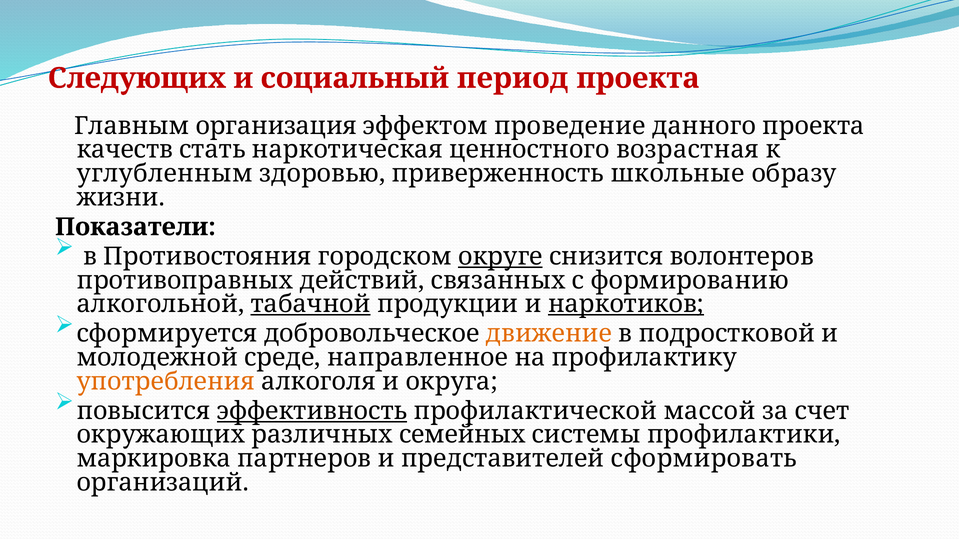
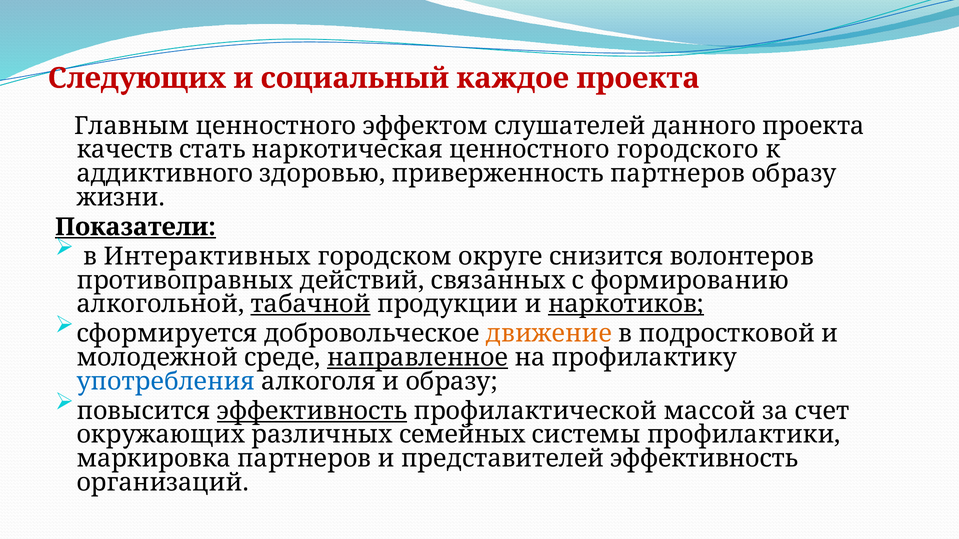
период: период -> каждое (513, 78)
Главным организация: организация -> ценностного (276, 126)
проведение: проведение -> слушателей (570, 126)
возрастная: возрастная -> городского (688, 150)
углубленным: углубленным -> аддиктивного (165, 174)
приверженность школьные: школьные -> партнеров (678, 174)
Показатели underline: none -> present (135, 227)
Противостояния: Противостояния -> Интерактивных (207, 257)
округе underline: present -> none (500, 257)
направленное underline: none -> present (418, 358)
употребления colour: orange -> blue (166, 382)
и округа: округа -> образу (452, 382)
представителей сформировать: сформировать -> эффективность (704, 459)
